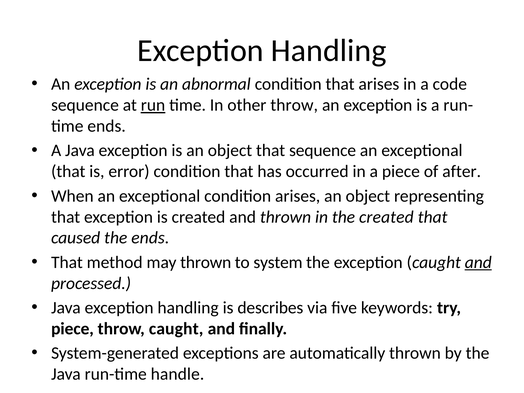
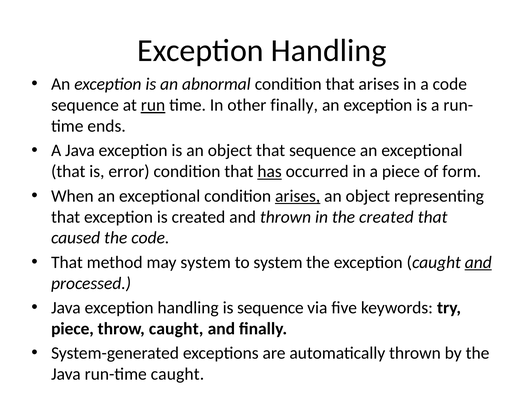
other throw: throw -> finally (294, 105)
has underline: none -> present (270, 172)
after: after -> form (462, 172)
arises underline: none -> present (298, 196)
the ends: ends -> code (150, 238)
may thrown: thrown -> system (206, 262)
is describes: describes -> sequence (270, 308)
run-time handle: handle -> caught (177, 374)
